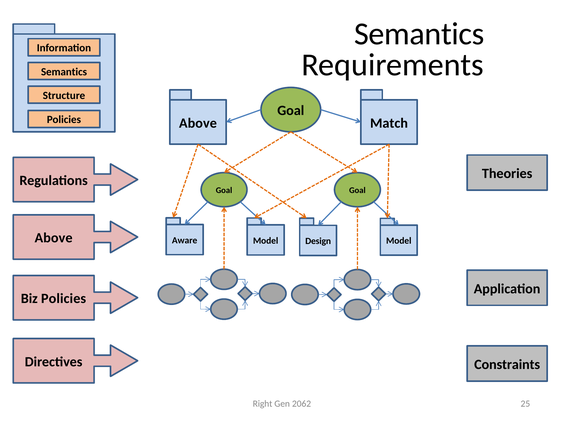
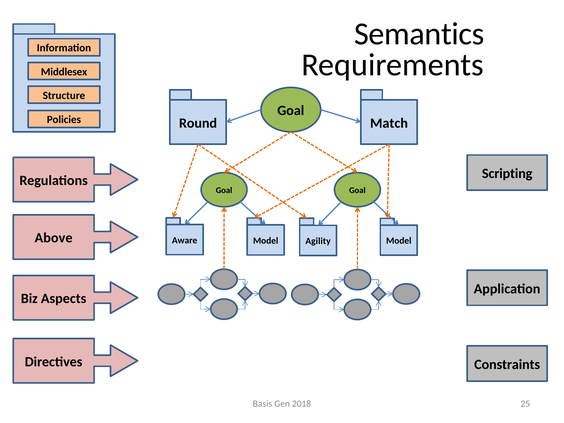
Semantics: Semantics -> Middlesex (64, 72)
Above: Above -> Round (198, 123)
Theories: Theories -> Scripting (507, 174)
Design: Design -> Agility (318, 241)
Biz Policies: Policies -> Aspects (64, 299)
Right: Right -> Basis (263, 404)
2062: 2062 -> 2018 (302, 404)
